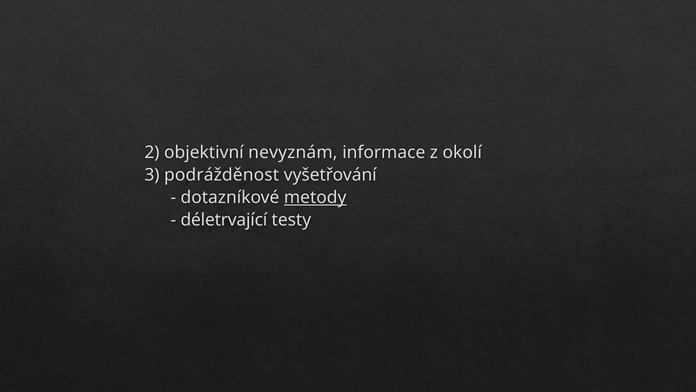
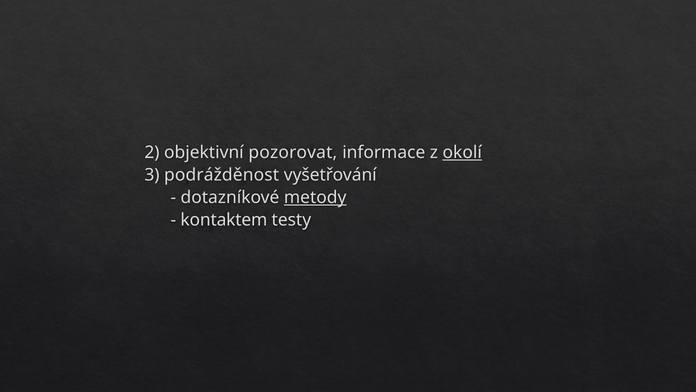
nevyznám: nevyznám -> pozorovat (293, 152)
okolí underline: none -> present (462, 152)
déletrvající: déletrvající -> kontaktem (224, 220)
